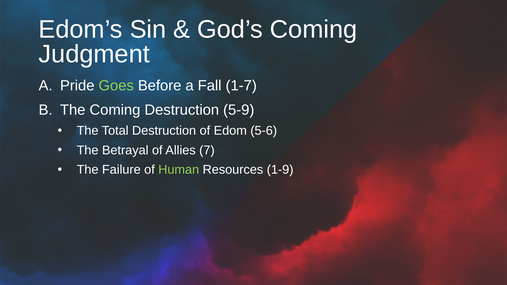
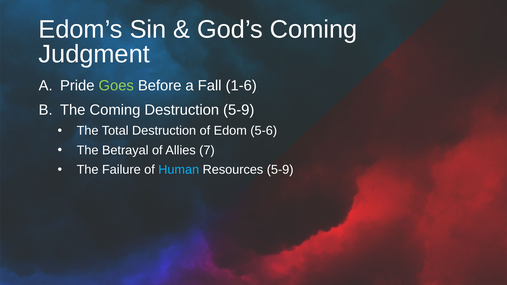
1-7: 1-7 -> 1-6 (241, 86)
Human colour: light green -> light blue (179, 170)
Resources 1-9: 1-9 -> 5-9 (280, 170)
